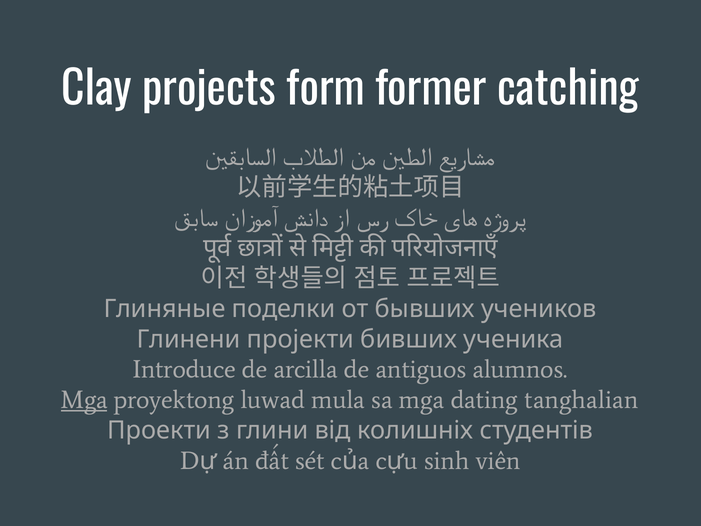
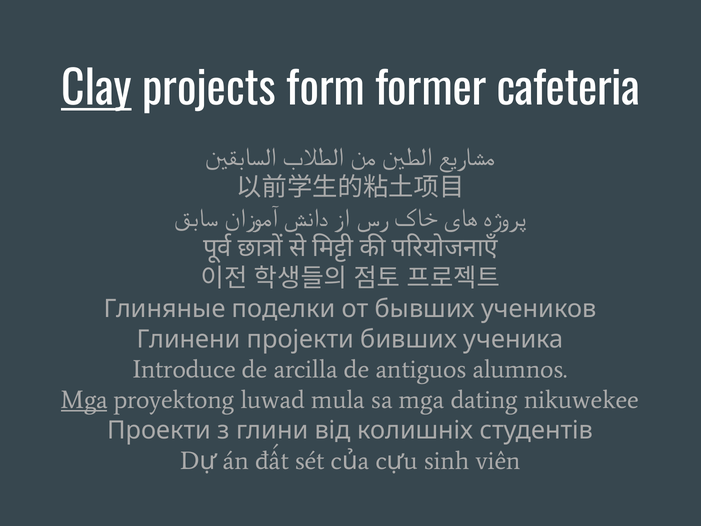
Clay underline: none -> present (96, 90)
catching: catching -> cafeteria (568, 90)
tanghalian: tanghalian -> nikuwekee (582, 400)
